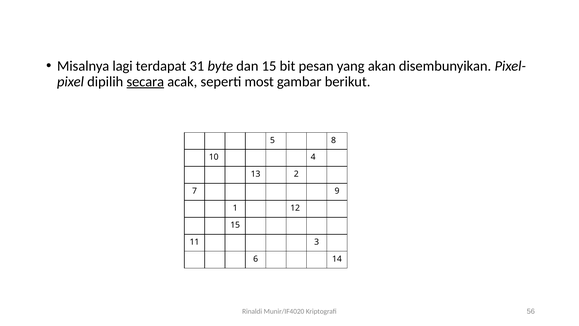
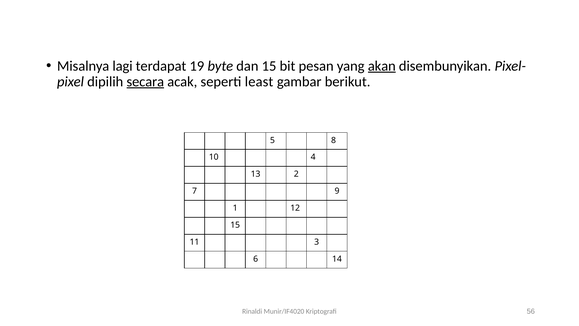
31: 31 -> 19 (197, 66)
akan underline: none -> present (382, 66)
most: most -> least (259, 82)
